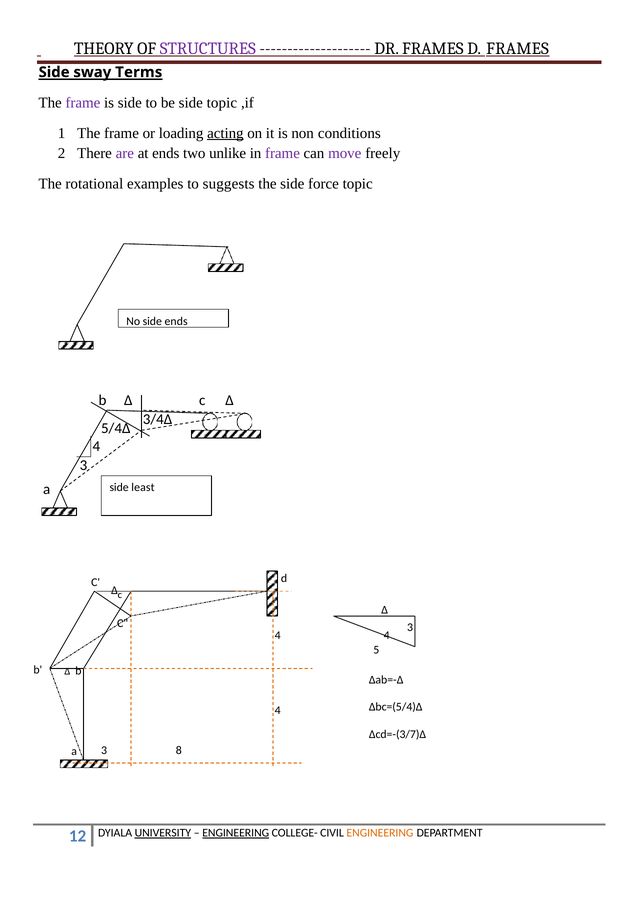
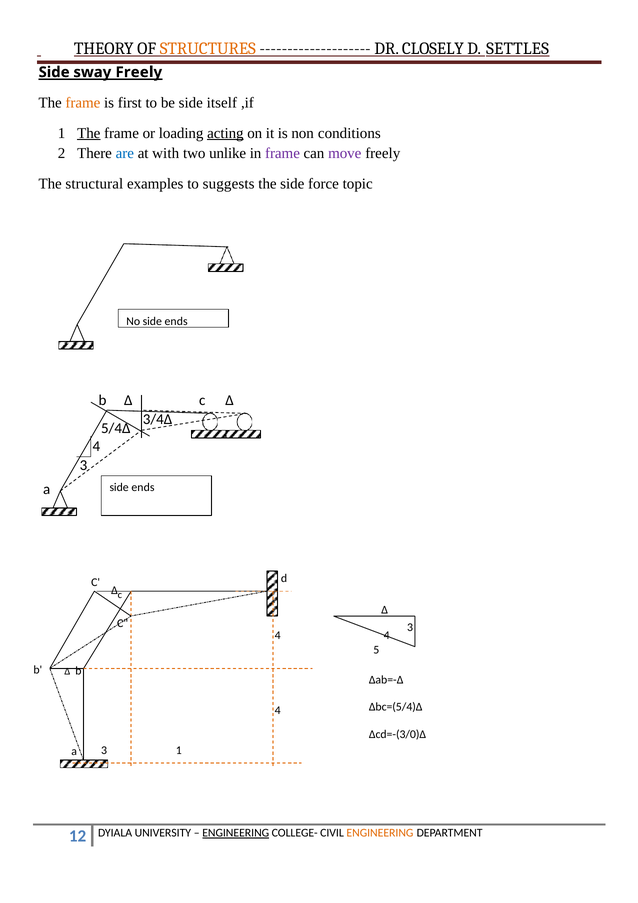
STRUCTURES colour: purple -> orange (208, 49)
DR FRAMES: FRAMES -> CLOSELY (433, 49)
D FRAMES: FRAMES -> SETTLES (518, 49)
sway Terms: Terms -> Freely (139, 72)
frame colour: purple -> orange (83, 103)
is side: side -> first (130, 103)
side topic: topic -> itself (222, 103)
The underline: none -> present (89, 133)
are colour: purple -> blue (125, 153)
at ends: ends -> with (166, 153)
rotational: rotational -> structural (94, 184)
least: least -> ends (143, 487)
Δcd=-(3/7)Δ: Δcd=-(3/7)Δ -> Δcd=-(3/0)Δ (398, 734)
3 8: 8 -> 1 (179, 750)
UNIVERSITY underline: present -> none (163, 833)
